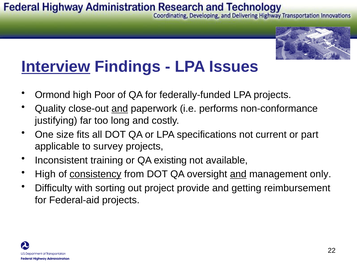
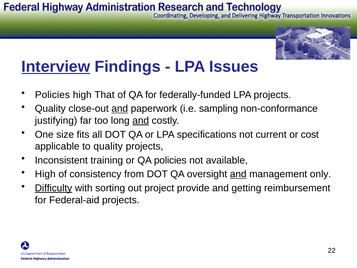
Ormond: Ormond -> Policies (52, 95)
Poor: Poor -> That (105, 95)
performs: performs -> sampling (219, 109)
and underline: none -> present (141, 120)
part: part -> cost (310, 134)
to survey: survey -> quality (108, 146)
QA existing: existing -> policies (170, 160)
consistency underline: present -> none (95, 174)
Difficulty underline: none -> present (53, 188)
